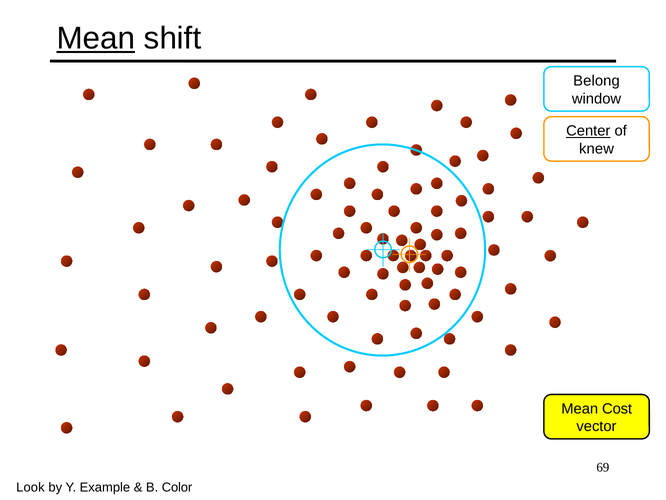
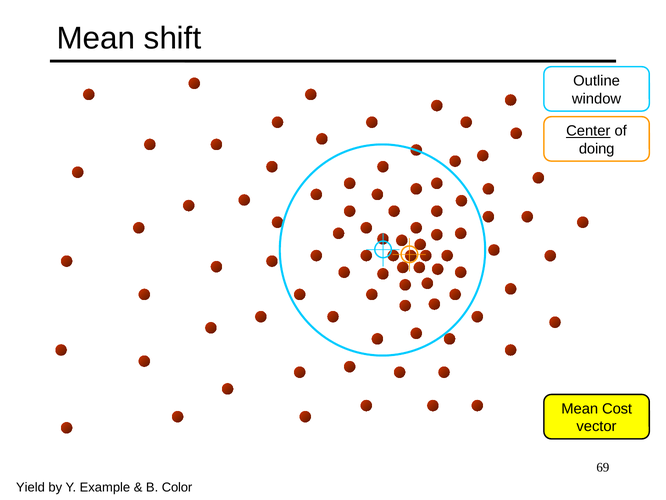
Mean underline: present -> none (96, 38)
Belong: Belong -> Outline (597, 81)
knew: knew -> doing (597, 149)
Look: Look -> Yield (31, 487)
